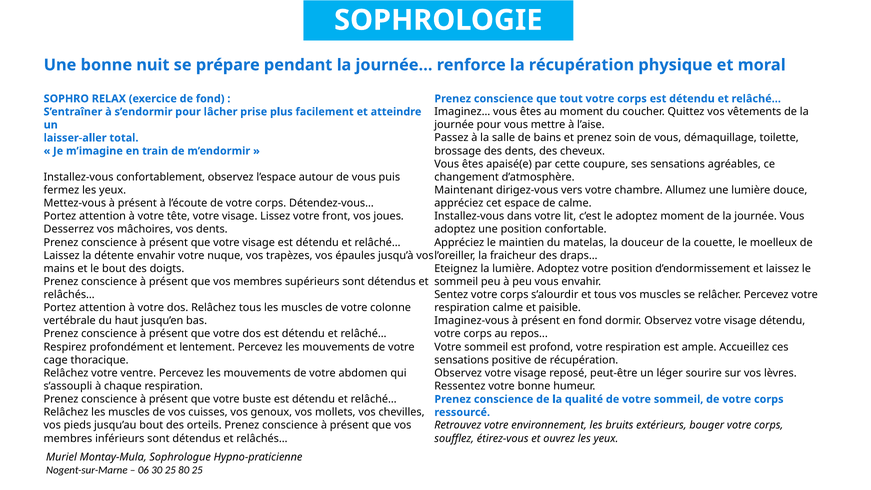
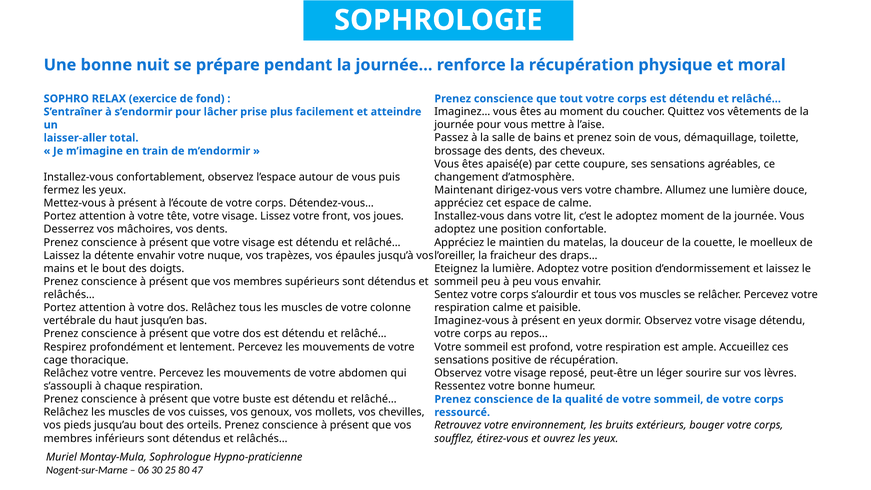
en fond: fond -> yeux (590, 321)
80 25: 25 -> 47 (197, 470)
